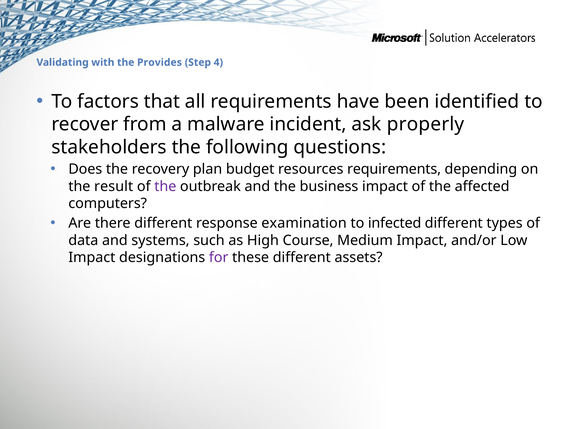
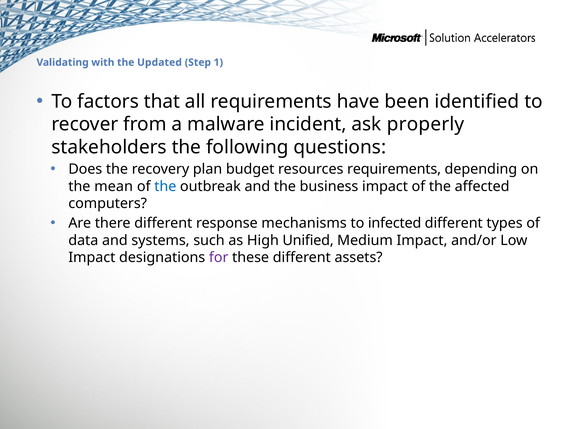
Provides: Provides -> Updated (159, 62)
4: 4 -> 1 (218, 62)
result: result -> mean (114, 186)
the colour: purple -> blue (165, 186)
examination: examination -> mechanisms (304, 223)
Course: Course -> Unified (308, 240)
